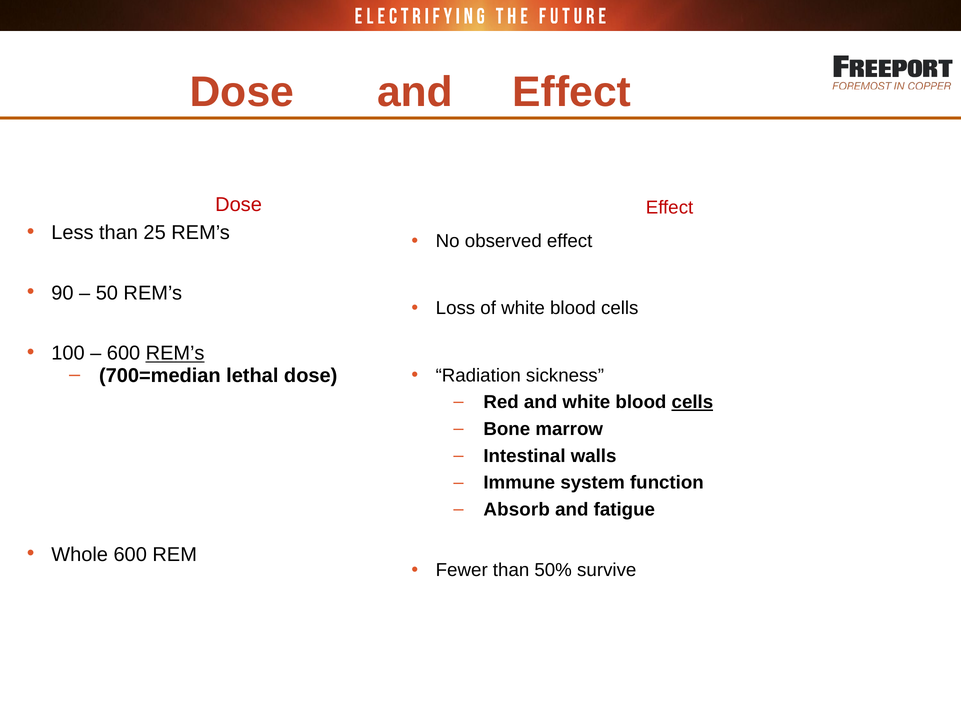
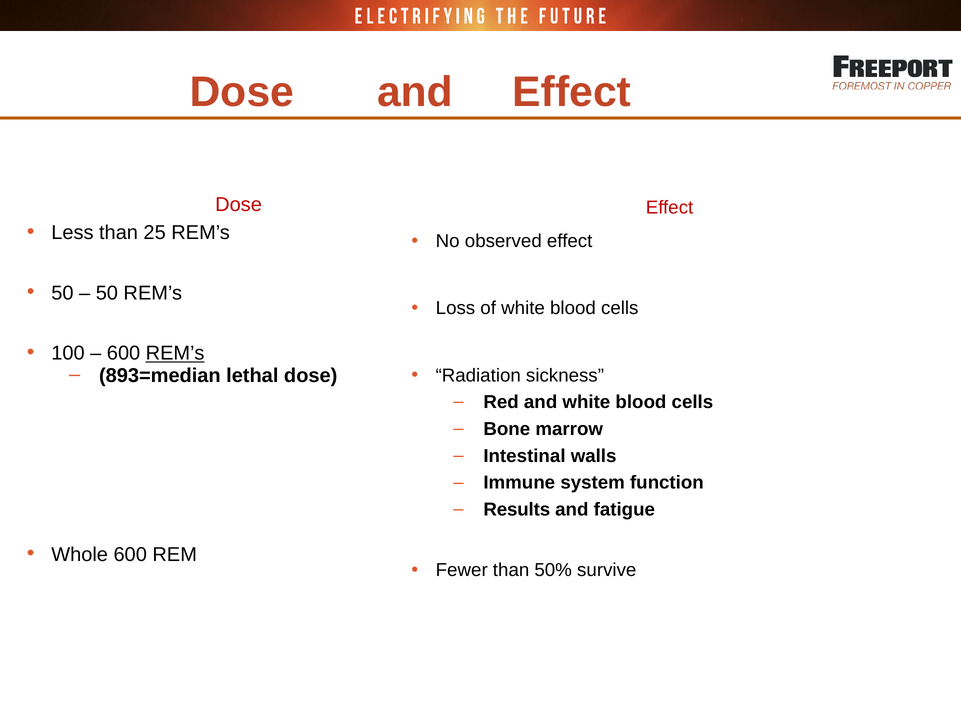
90: 90 -> 50 (62, 293)
700=median: 700=median -> 893=median (160, 376)
cells underline: present -> none (692, 402)
Absorb: Absorb -> Results (517, 510)
